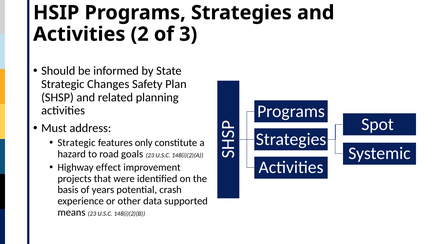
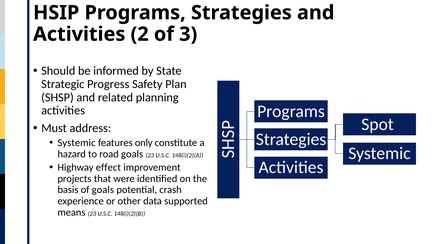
Changes: Changes -> Progress (108, 84)
Strategic: Strategic -> Systemic (77, 143)
of years: years -> goals (103, 190)
